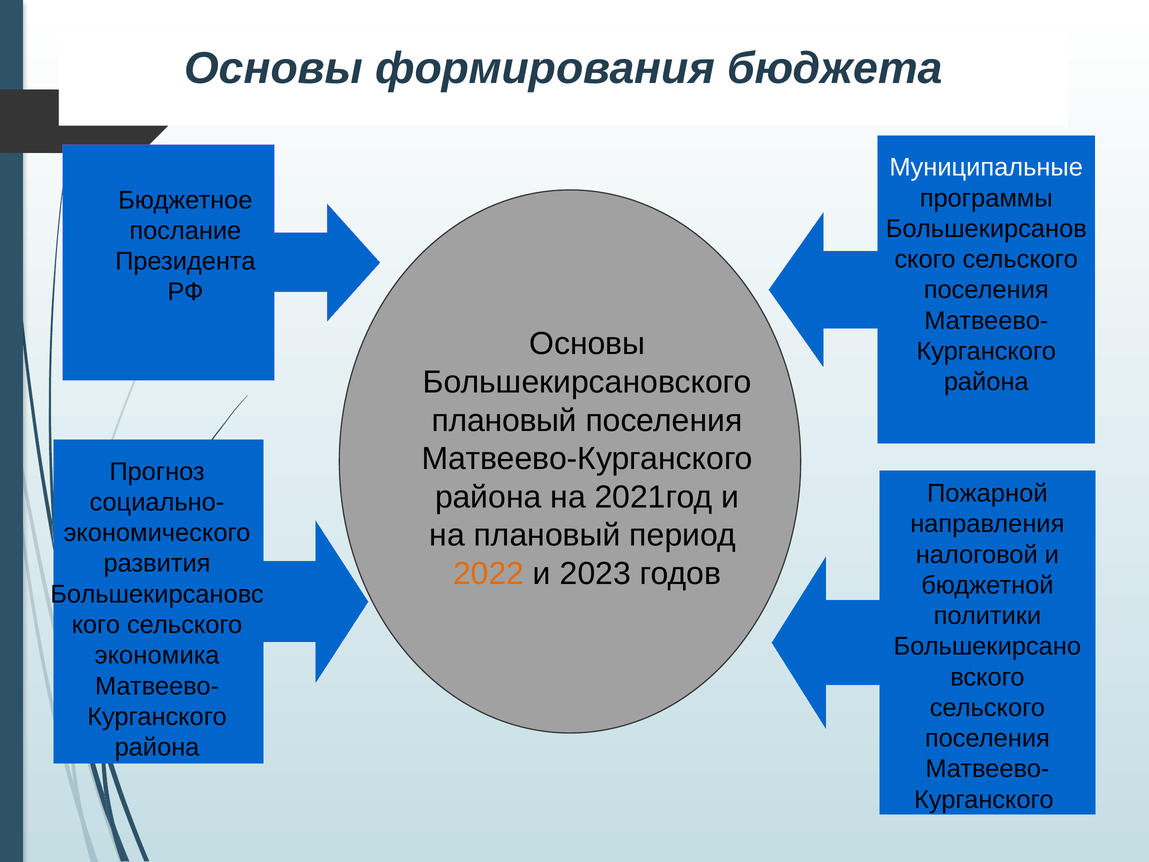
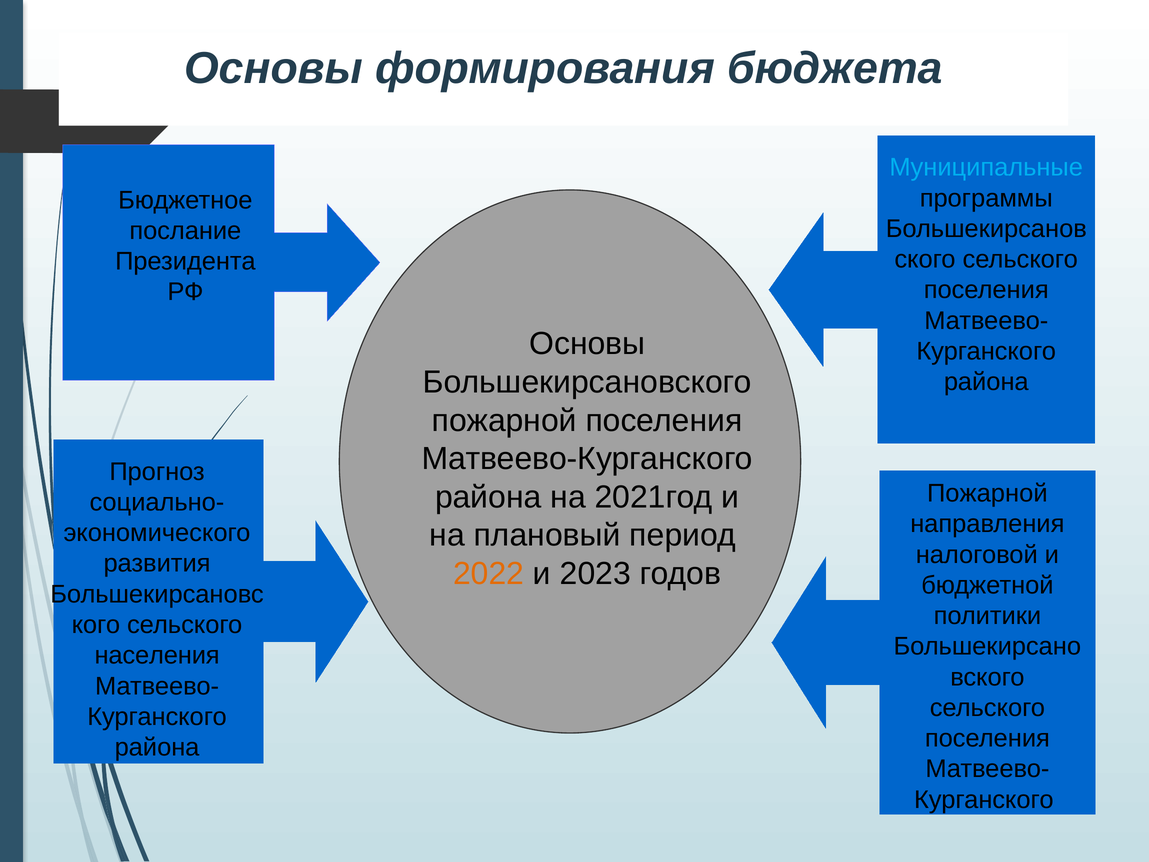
Муниципальные colour: white -> light blue (986, 167)
плановый: плановый -> пожарной (504, 420)
экономика: экономика -> населения (157, 655)
